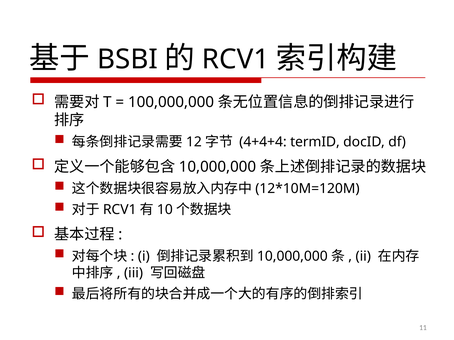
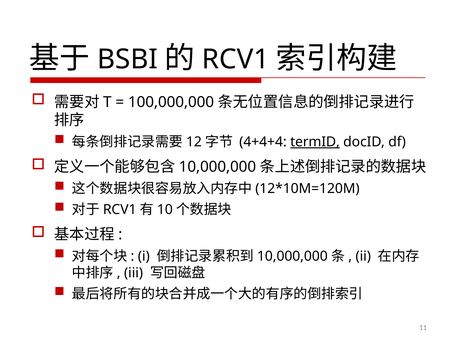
termID underline: none -> present (315, 142)
